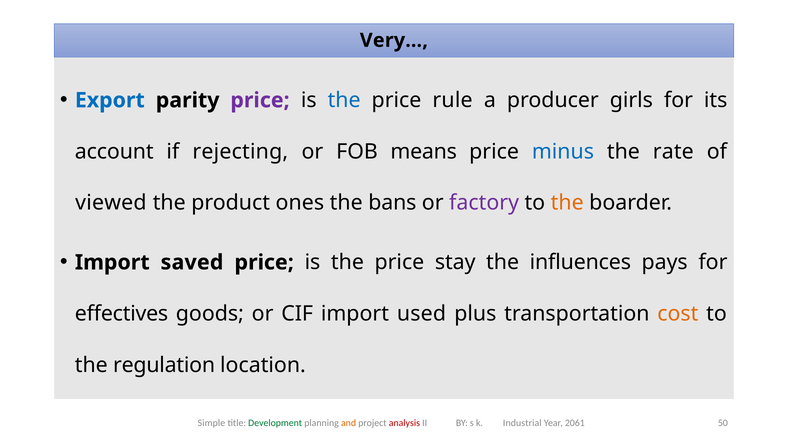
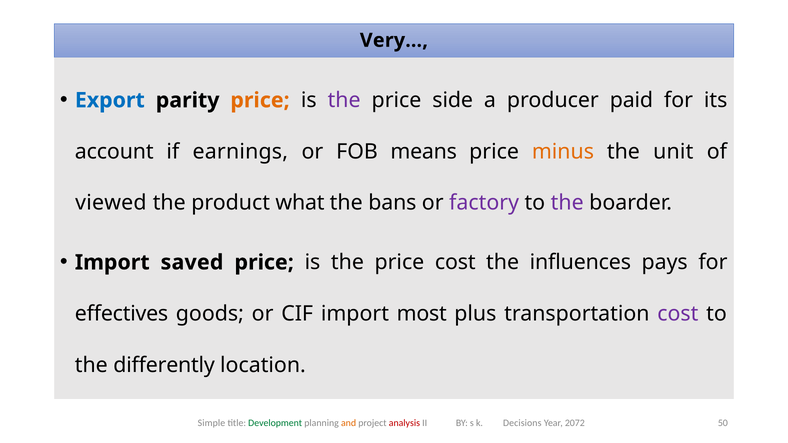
price colour: purple -> orange (260, 100)
the colour: blue -> purple (344, 100)
rule: rule -> side (453, 100)
girls: girls -> paid (631, 100)
rejecting: rejecting -> earnings (240, 152)
minus colour: blue -> orange (563, 152)
rate: rate -> unit (673, 152)
ones: ones -> what (300, 203)
the colour: orange -> purple (567, 203)
price stay: stay -> cost (455, 263)
used: used -> most (422, 314)
cost colour: orange -> purple (678, 314)
regulation: regulation -> differently (164, 365)
Industrial: Industrial -> Decisions (522, 423)
2061: 2061 -> 2072 (575, 423)
